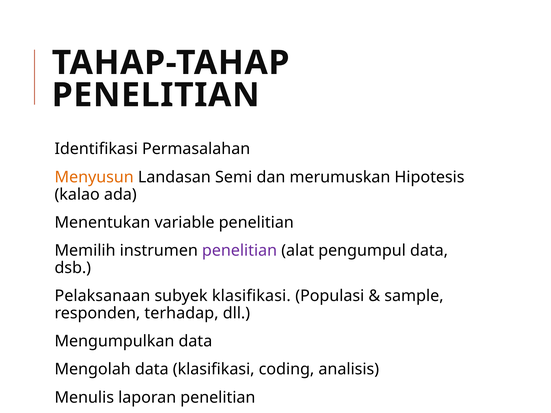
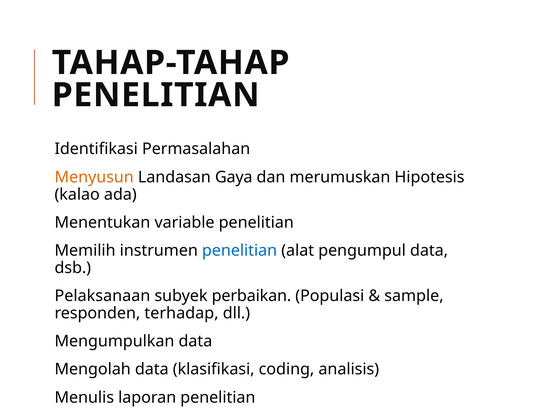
Semi: Semi -> Gaya (234, 177)
penelitian colour: purple -> blue (240, 251)
subyek klasifikasi: klasifikasi -> perbaikan (251, 296)
